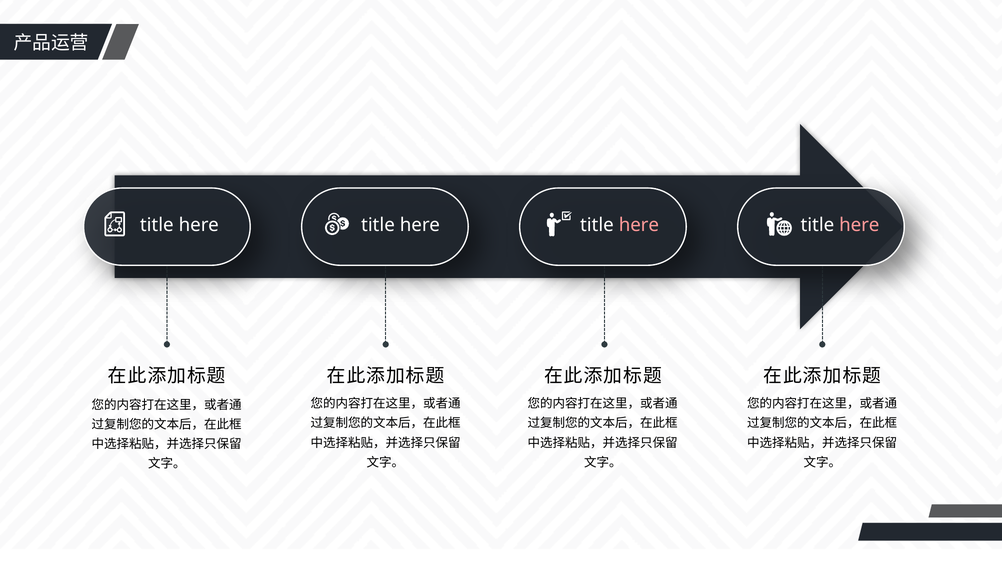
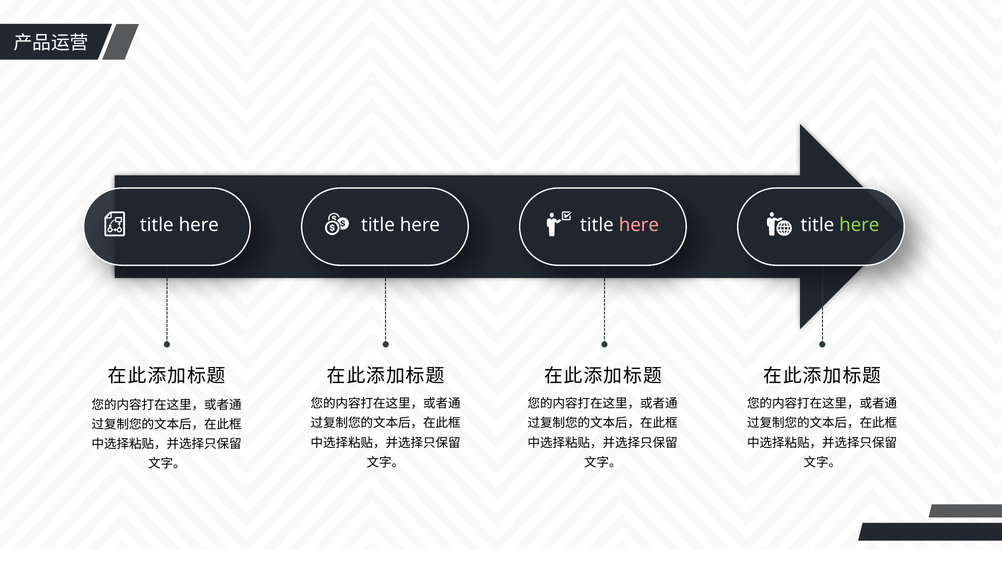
here colour: pink -> light green (859, 225)
